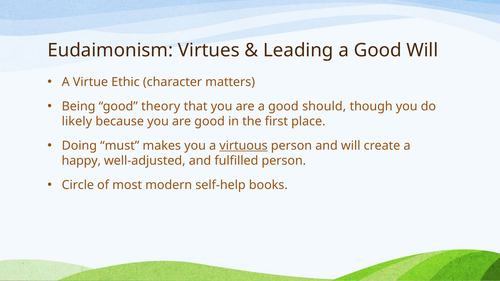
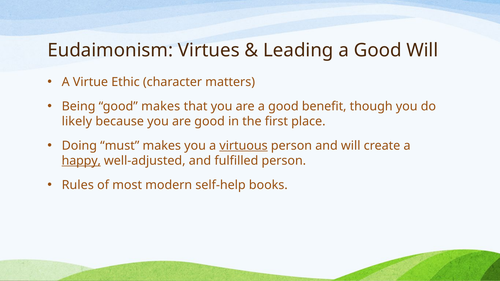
good theory: theory -> makes (161, 106)
should: should -> benefit (324, 106)
happy underline: none -> present (81, 161)
Circle: Circle -> Rules (78, 185)
